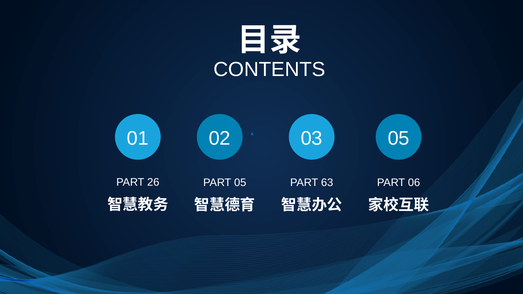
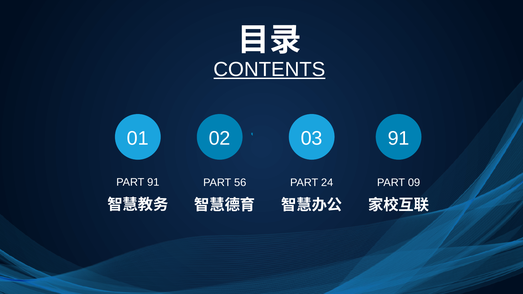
CONTENTS underline: none -> present (270, 70)
03 05: 05 -> 91 (399, 138)
PART 26: 26 -> 91 (153, 182)
PART 05: 05 -> 56 (240, 183)
63: 63 -> 24 (327, 183)
06: 06 -> 09 (414, 183)
